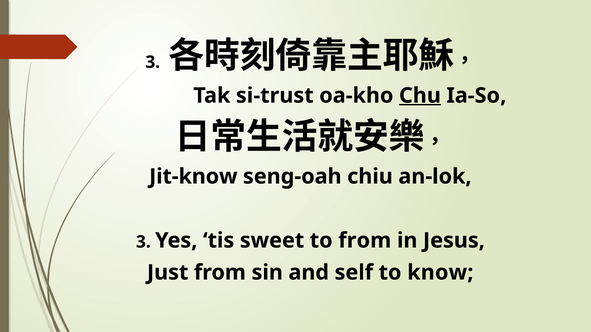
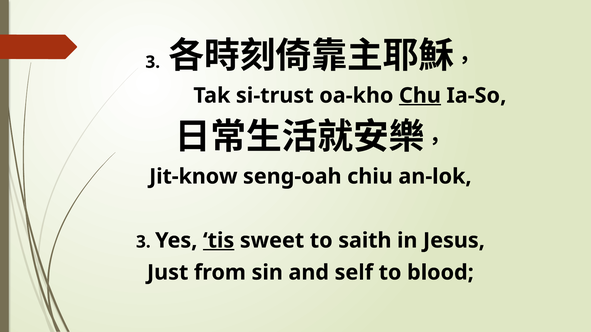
tis underline: none -> present (219, 241)
to from: from -> saith (365, 241)
know: know -> blood (440, 273)
